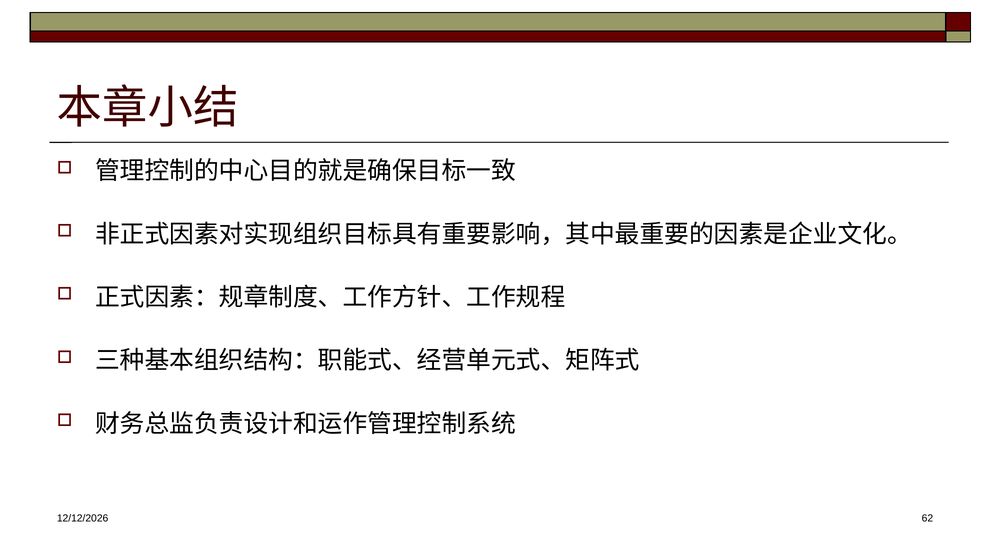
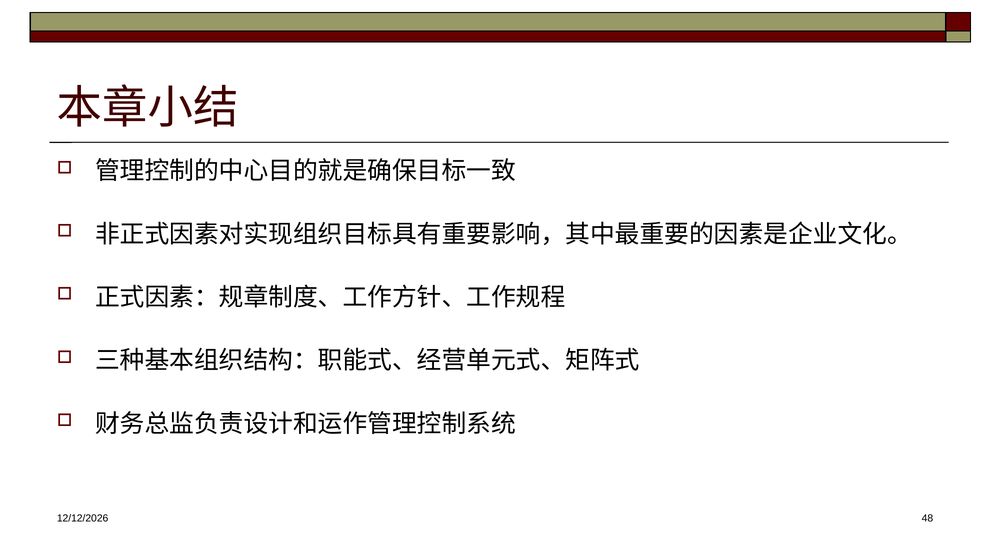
62: 62 -> 48 (927, 518)
